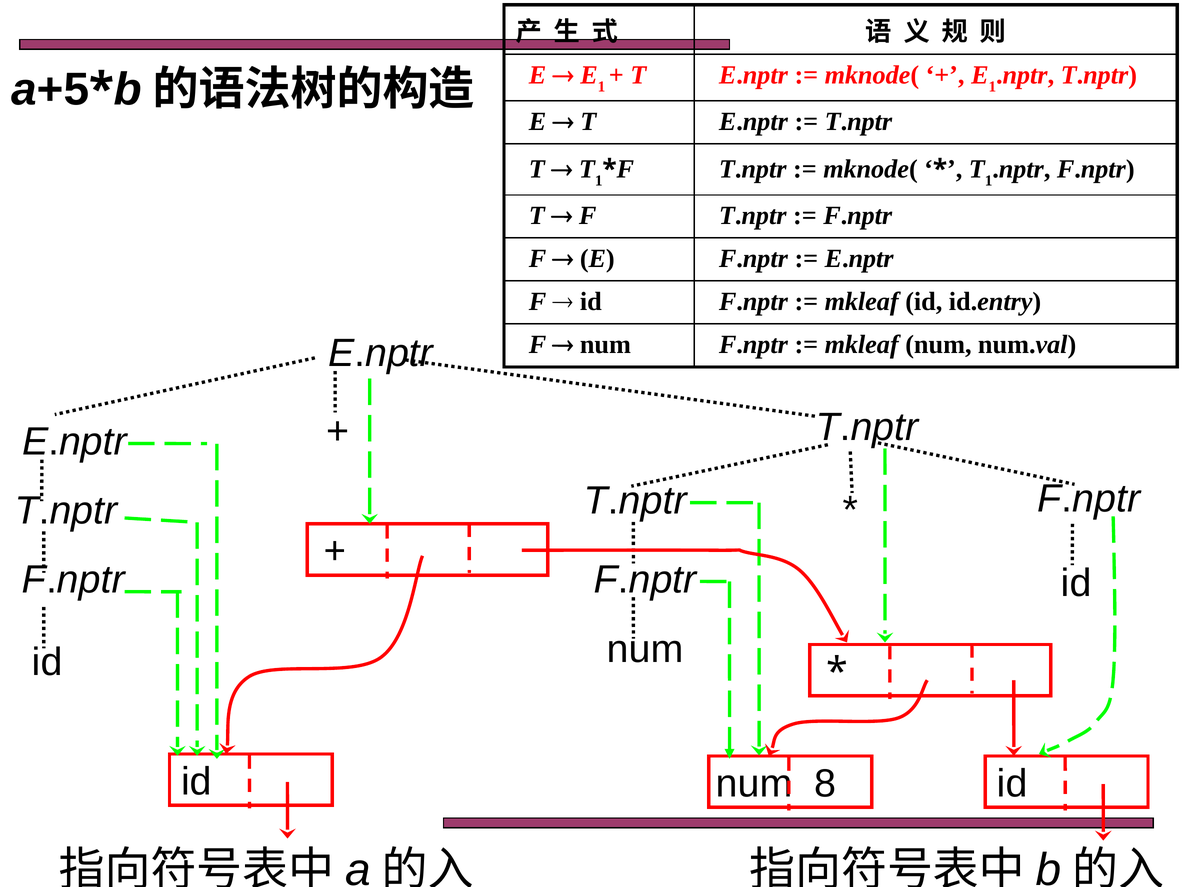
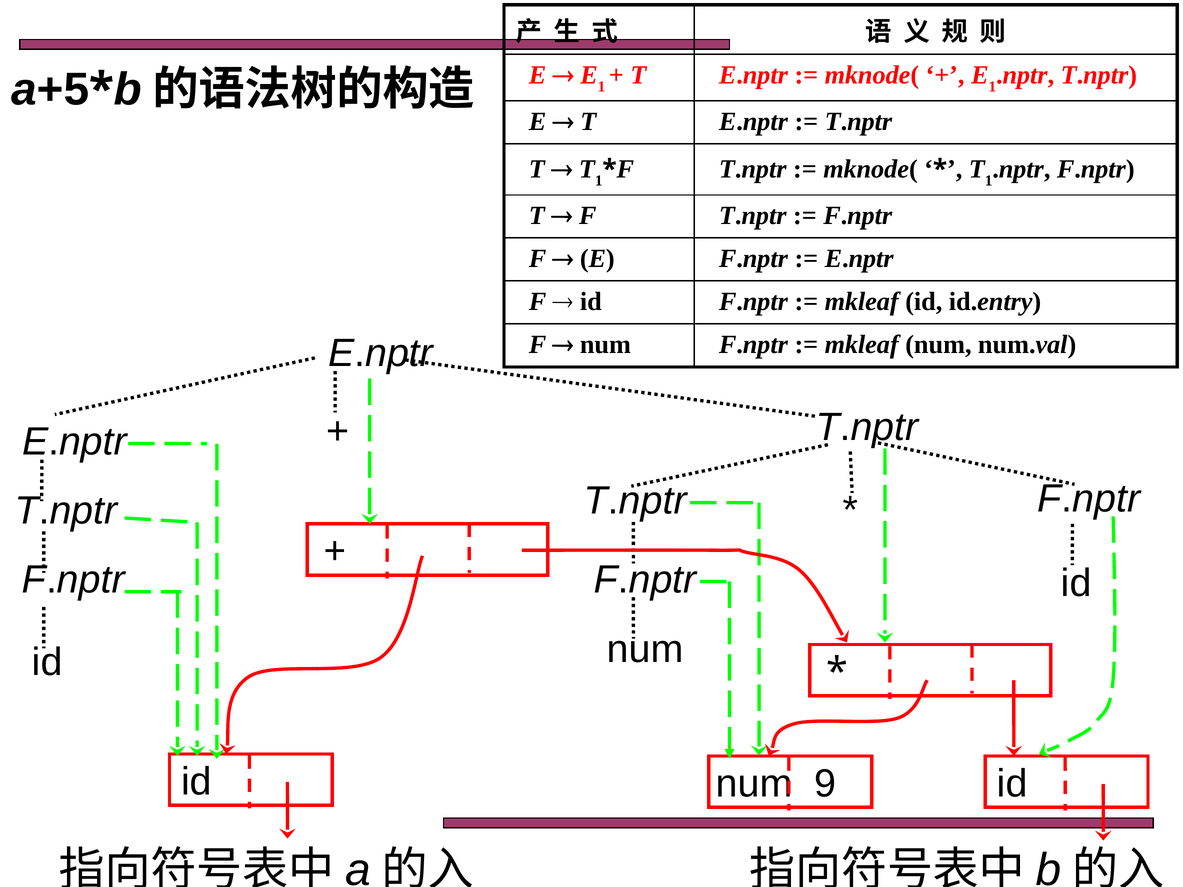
8: 8 -> 9 (825, 784)
